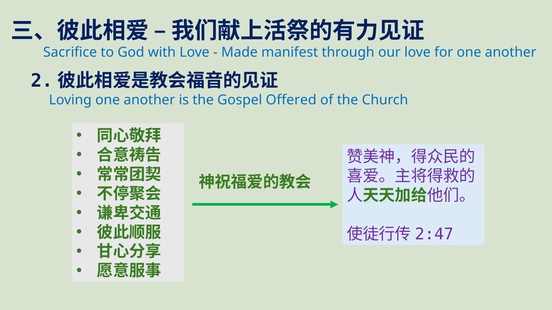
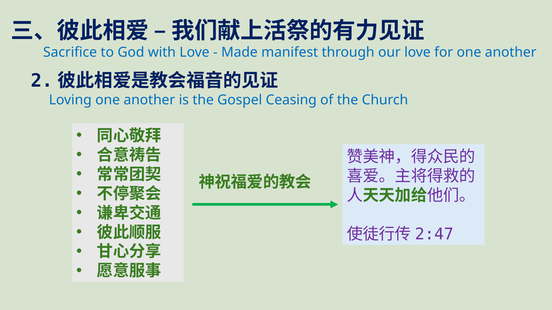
Offered: Offered -> Ceasing (291, 100)
